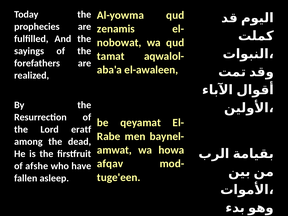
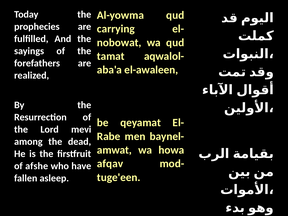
zenamis: zenamis -> carrying (116, 29)
eratf: eratf -> mevi (81, 129)
